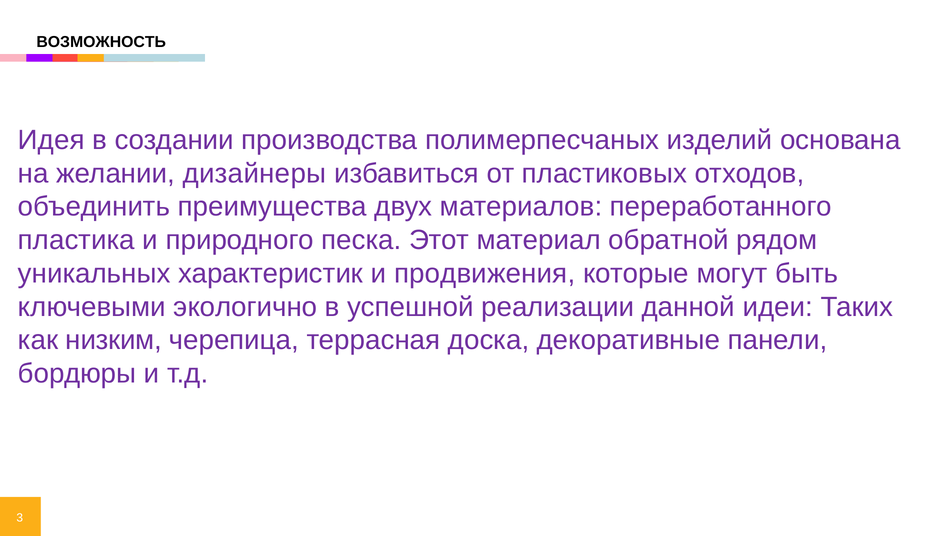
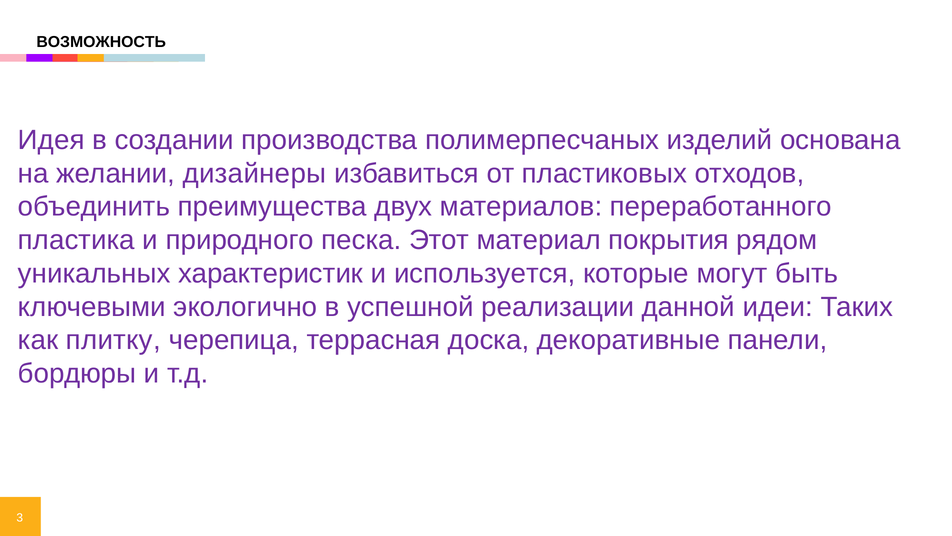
обратной: обратной -> покрытия (669, 240)
продвижения: продвижения -> используется (485, 273)
низким: низким -> плитку (113, 340)
